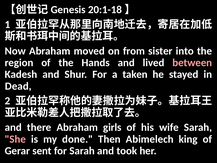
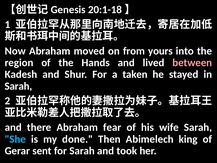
sister: sister -> yours (160, 51)
Dead: Dead -> Sarah (18, 86)
girls: girls -> fear (112, 127)
She colour: pink -> light blue (15, 139)
